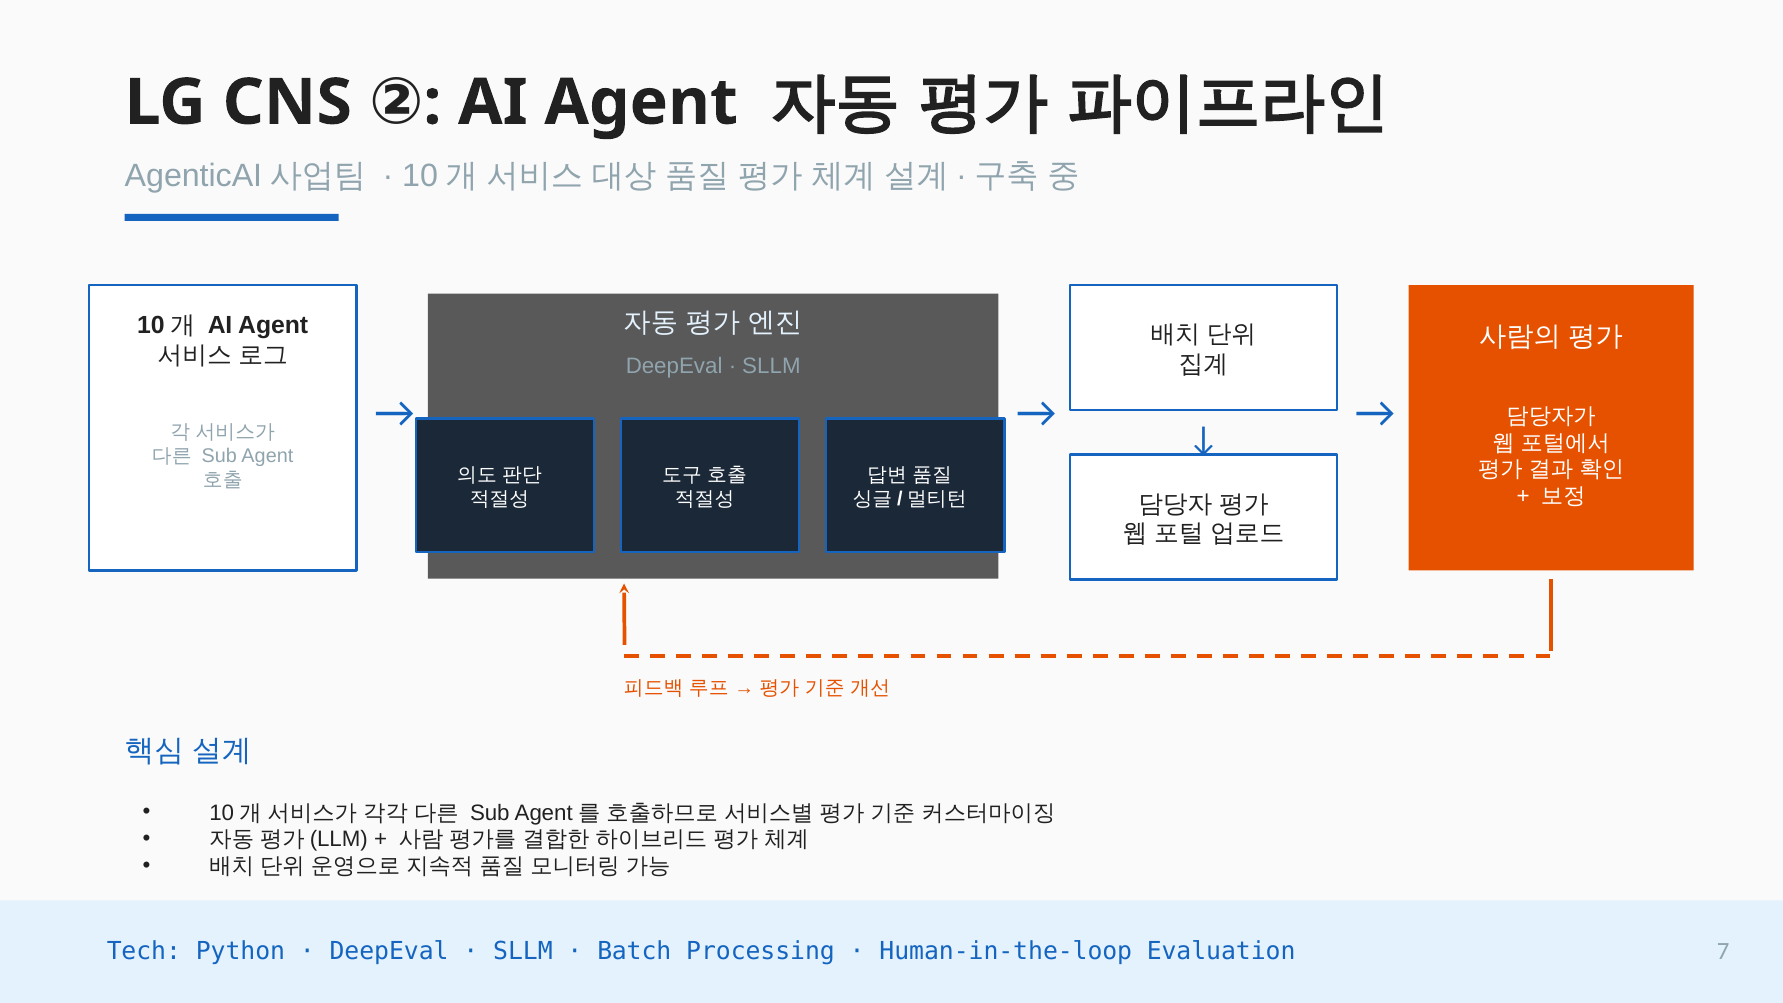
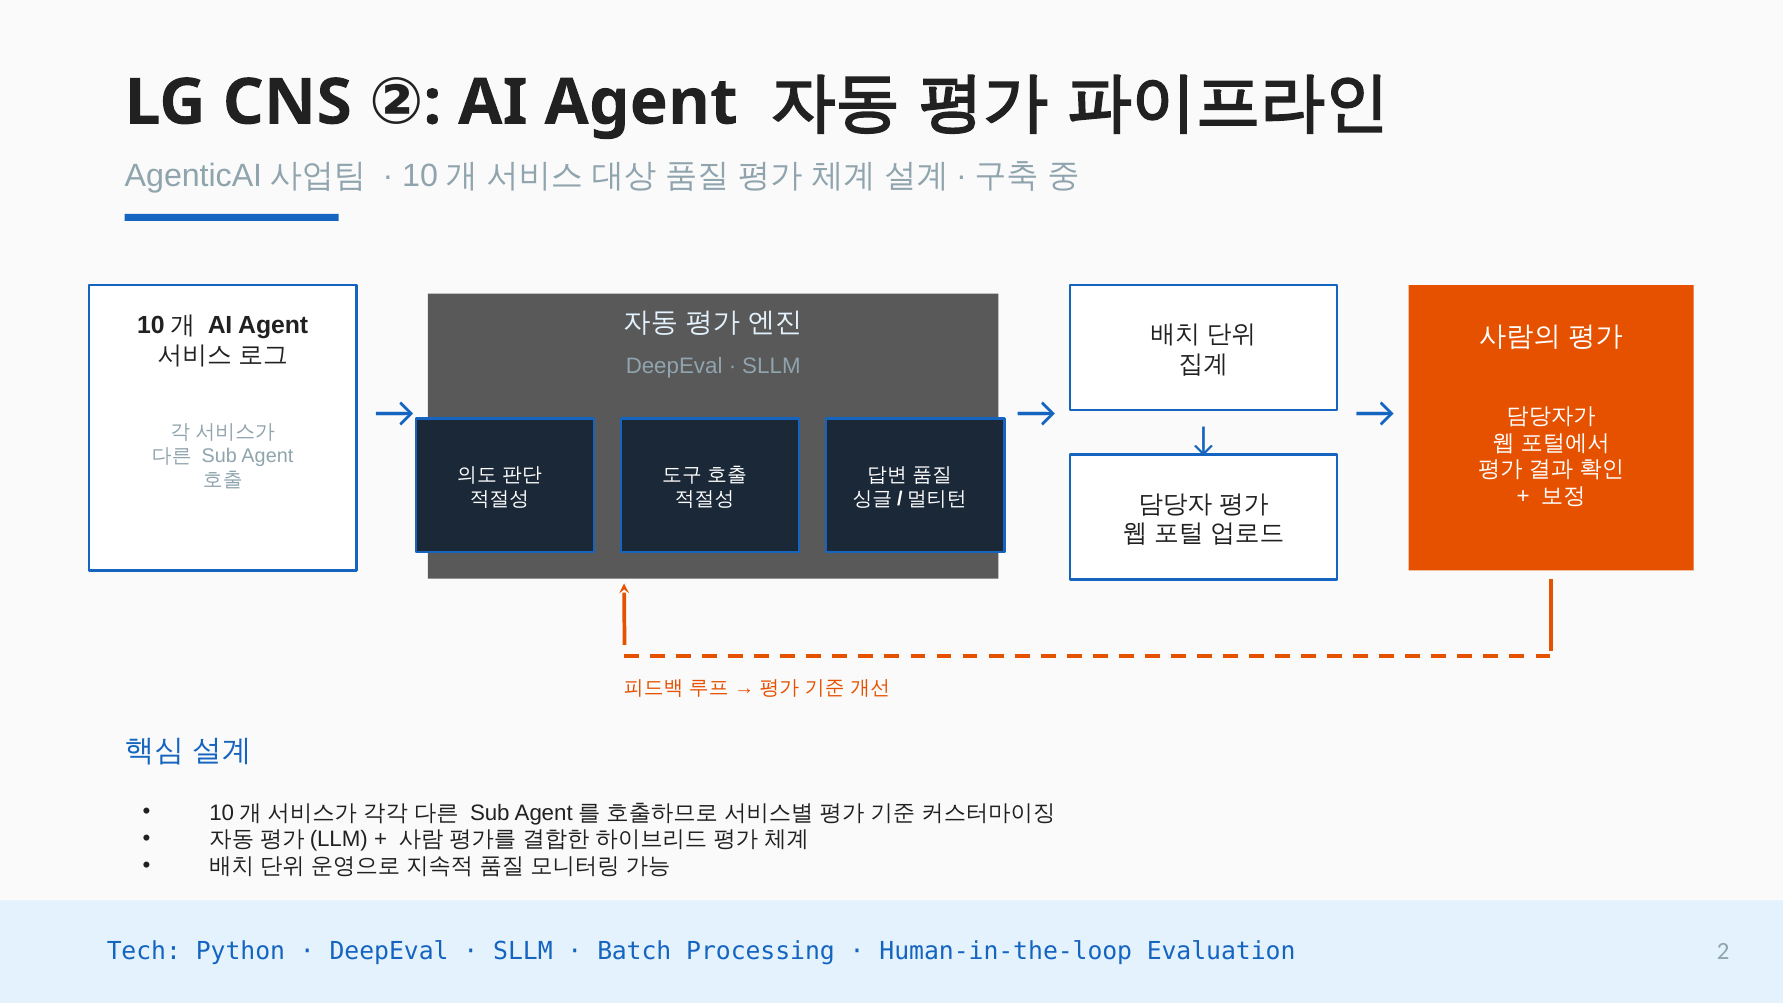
7: 7 -> 2 (1723, 951)
